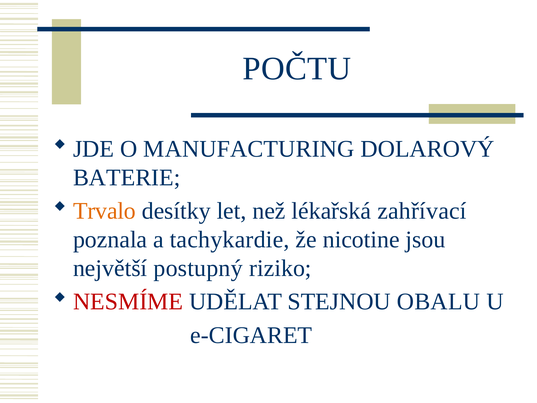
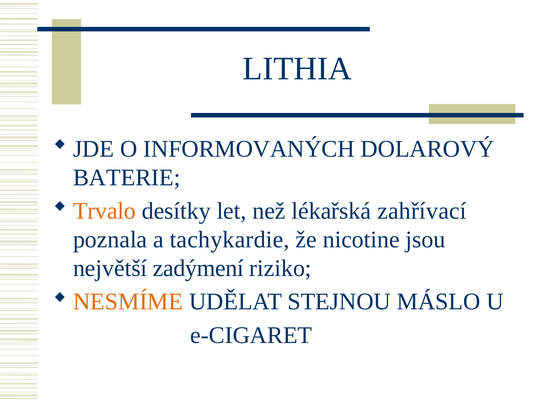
POČTU: POČTU -> LITHIA (297, 69)
MANUFACTURING: MANUFACTURING -> INFORMOVANÝCH (249, 149)
postupný: postupný -> zadýmení (198, 268)
NESMÍME colour: red -> orange (128, 302)
OBALU: OBALU -> MÁSLO (439, 302)
